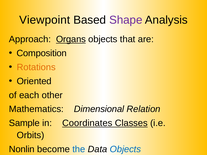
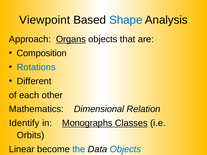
Shape colour: purple -> blue (126, 20)
Rotations colour: orange -> blue (36, 67)
Oriented: Oriented -> Different (34, 81)
Sample: Sample -> Identify (24, 123)
Coordinates: Coordinates -> Monographs (87, 123)
Nonlin: Nonlin -> Linear (22, 149)
